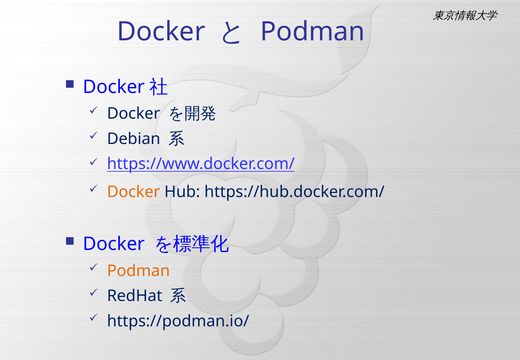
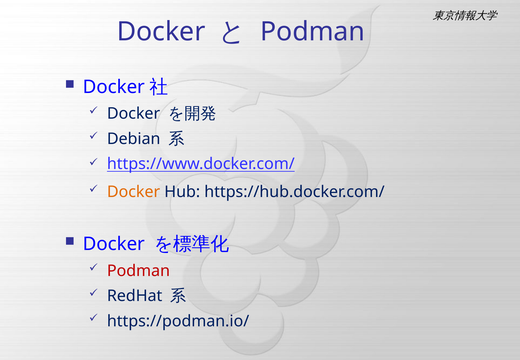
Podman colour: orange -> red (138, 271)
